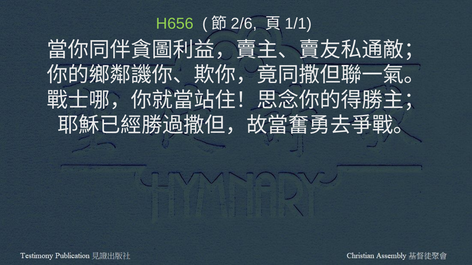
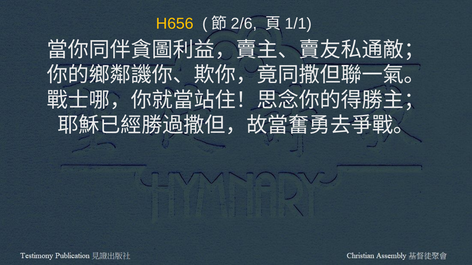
H656 colour: light green -> yellow (175, 24)
